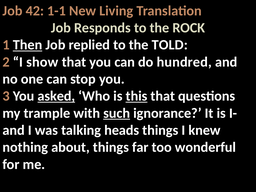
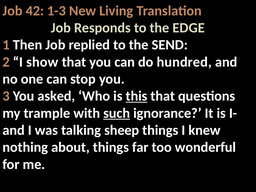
1-1: 1-1 -> 1-3 (56, 11)
ROCK: ROCK -> EDGE (189, 28)
Then underline: present -> none (28, 45)
TOLD: TOLD -> SEND (170, 45)
asked underline: present -> none (56, 96)
heads: heads -> sheep (122, 130)
